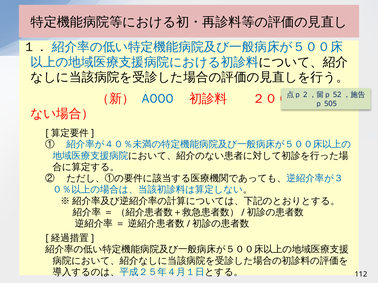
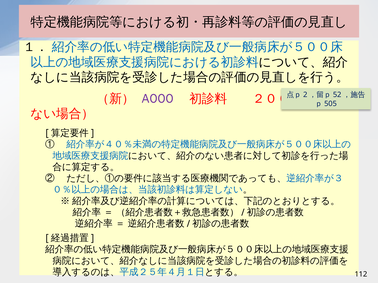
A000 colour: blue -> purple (157, 99)
